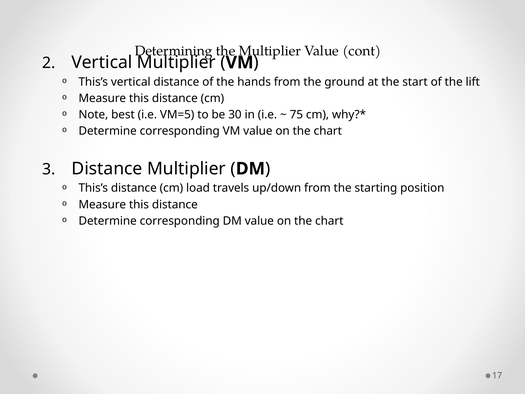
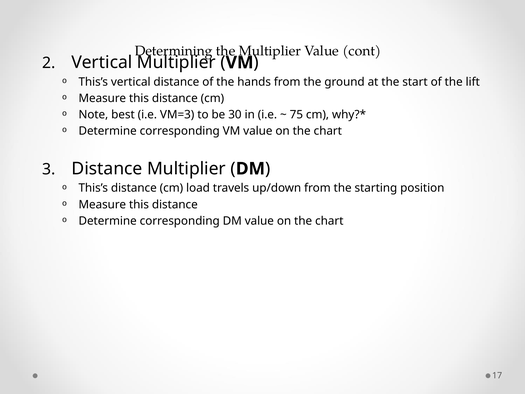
VM=5: VM=5 -> VM=3 (177, 115)
